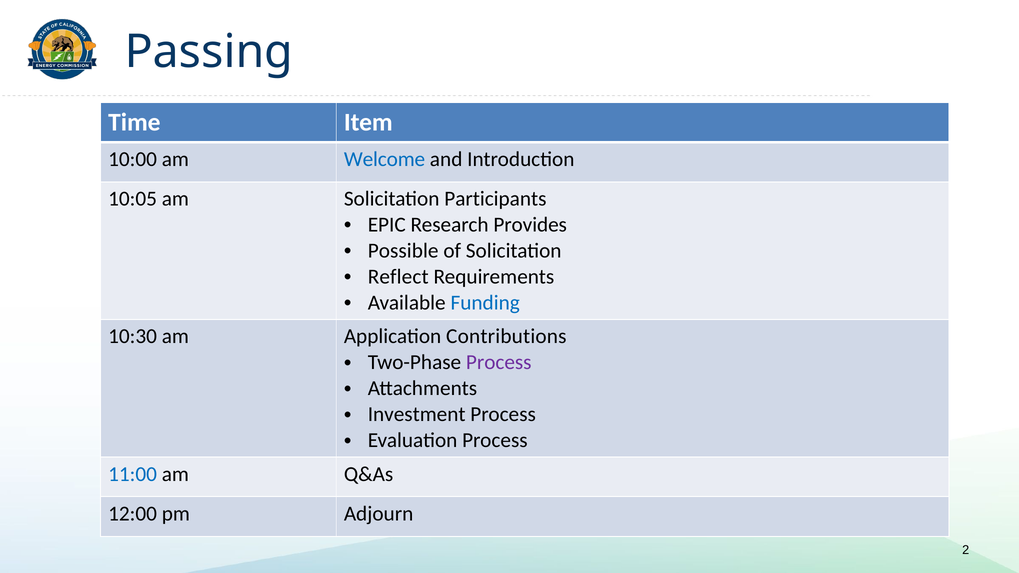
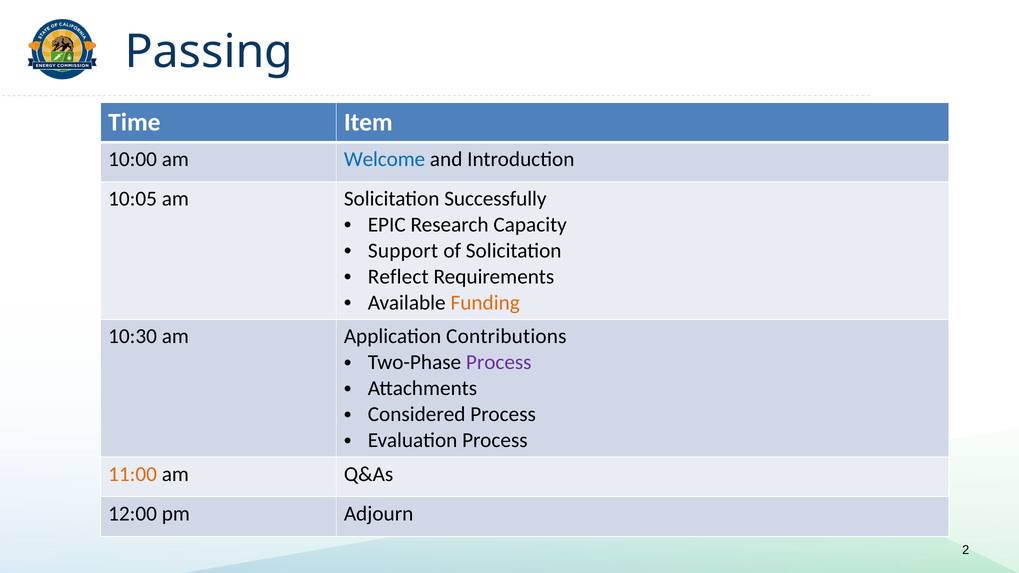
Participants: Participants -> Successfully (495, 199)
Provides: Provides -> Capacity (530, 225)
Possible: Possible -> Support (403, 251)
Funding colour: blue -> orange (485, 303)
Investment: Investment -> Considered (417, 415)
11:00 colour: blue -> orange (133, 474)
